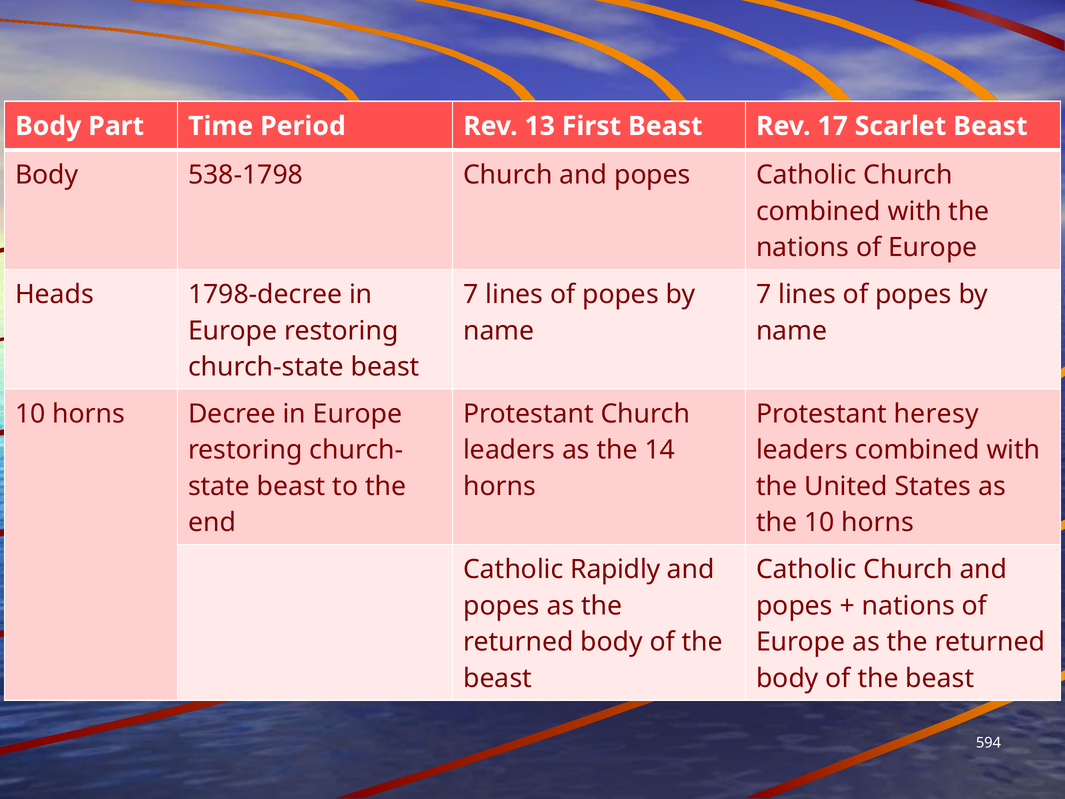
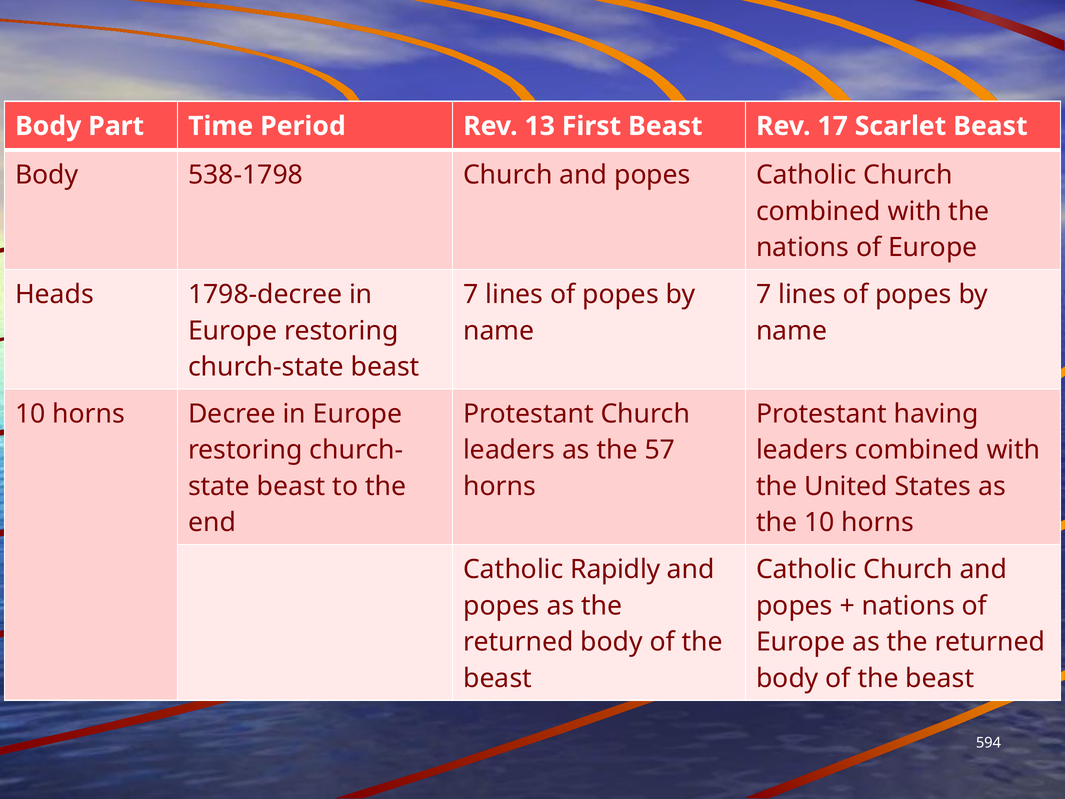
heresy: heresy -> having (936, 414)
14: 14 -> 57 (660, 450)
